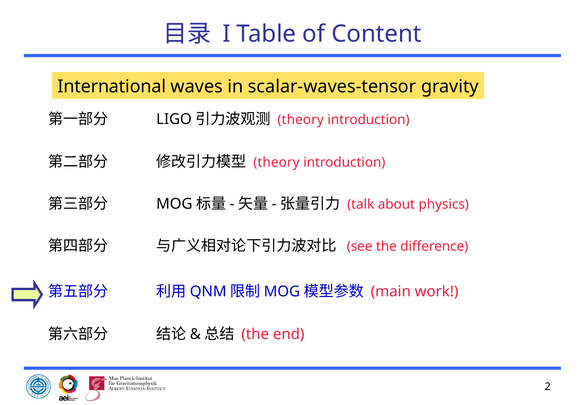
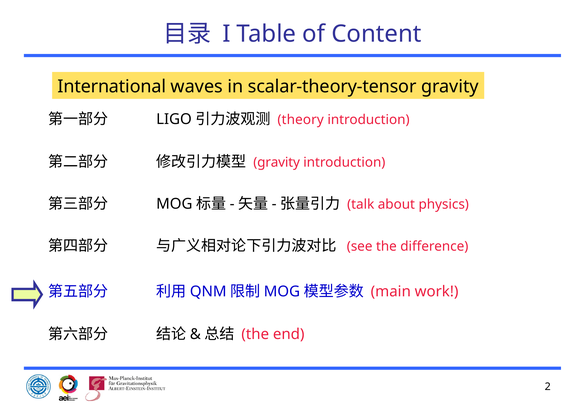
scalar-waves-tensor: scalar-waves-tensor -> scalar-theory-tensor (332, 87)
theory: theory -> gravity (277, 162)
